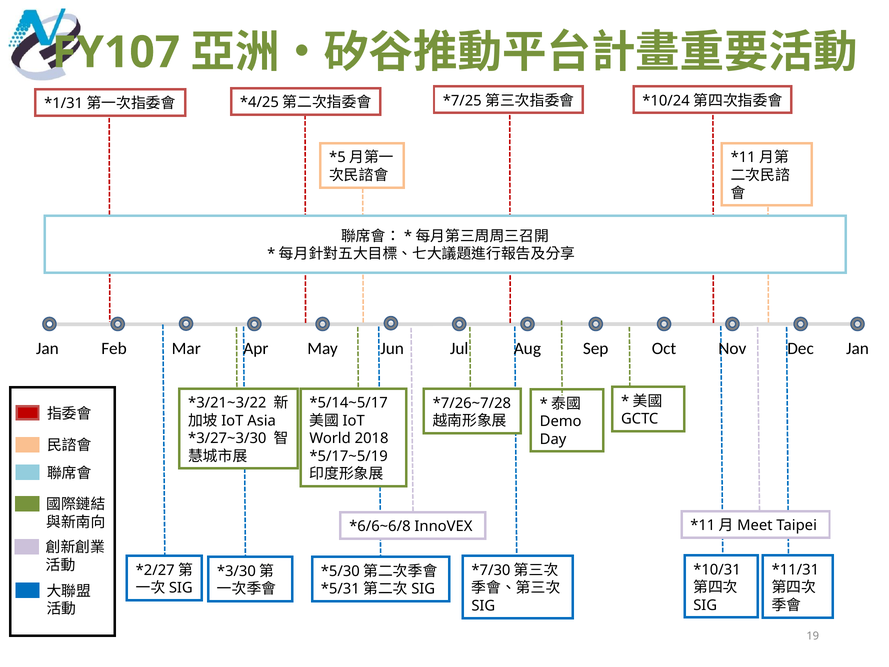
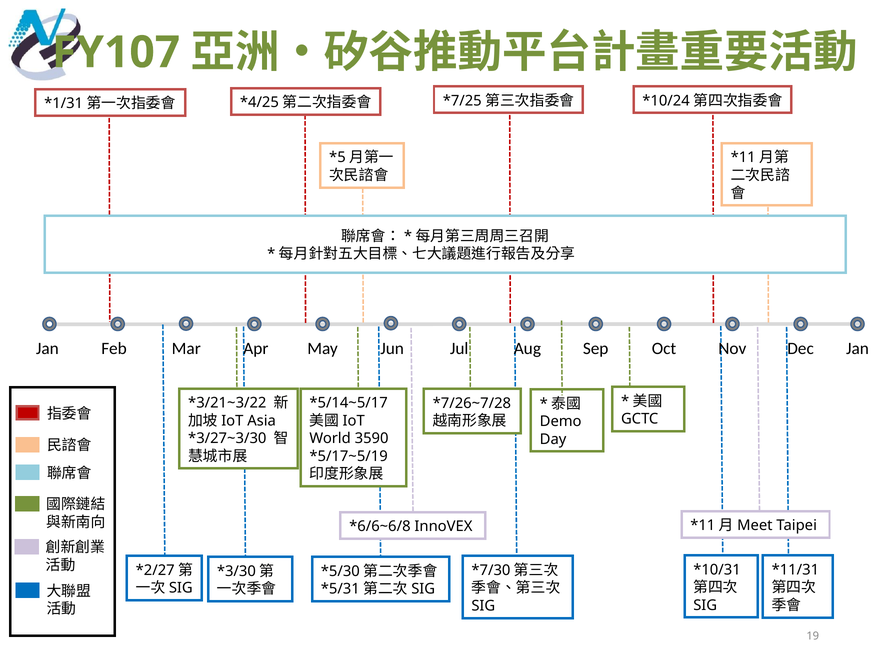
2018: 2018 -> 3590 (372, 438)
